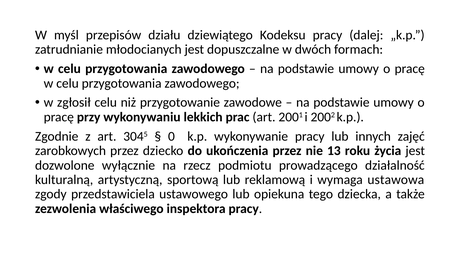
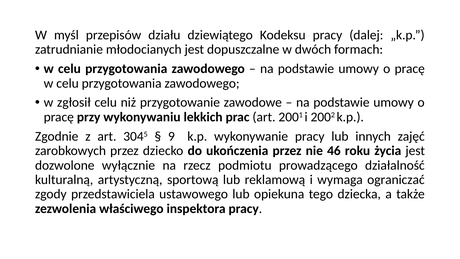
0: 0 -> 9 (171, 136)
13: 13 -> 46 (334, 151)
ustawowa: ustawowa -> ograniczać (396, 180)
